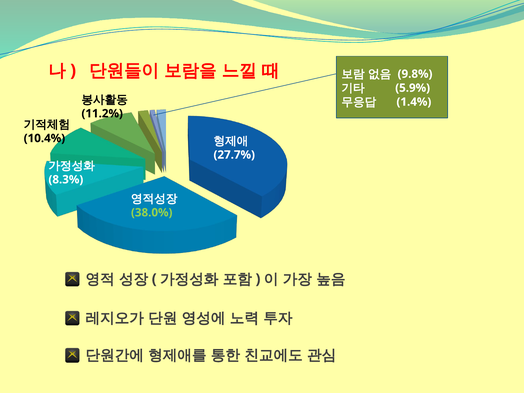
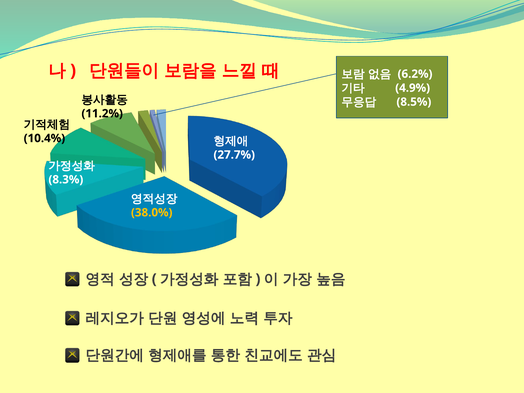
9.8%: 9.8% -> 6.2% (415, 74)
5.9%: 5.9% -> 4.9% (413, 88)
1.4%: 1.4% -> 8.5% (414, 102)
38.0% colour: light green -> yellow (152, 213)
